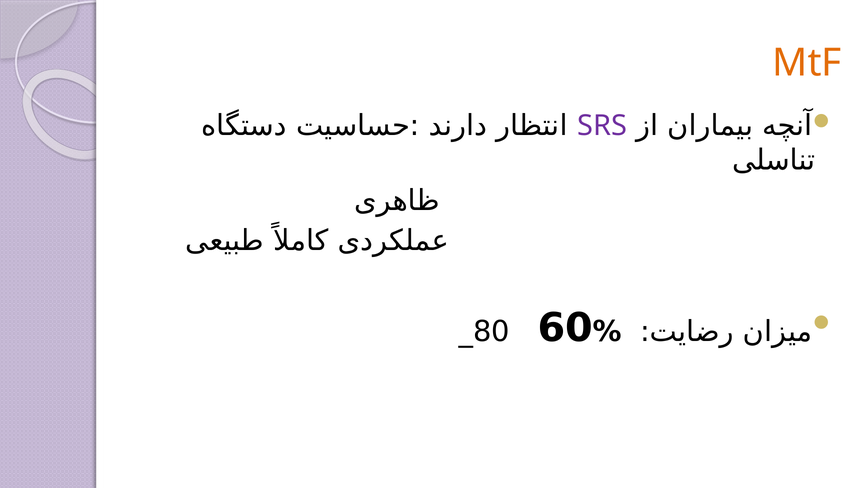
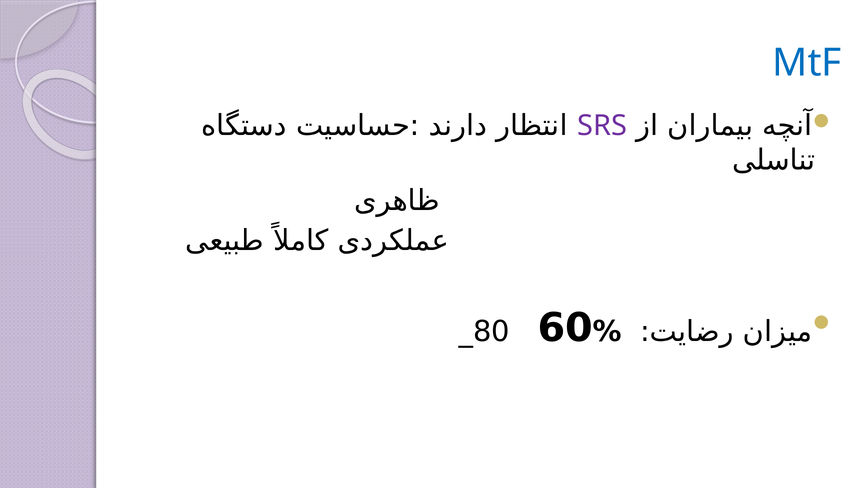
MtF colour: orange -> blue (807, 63)
